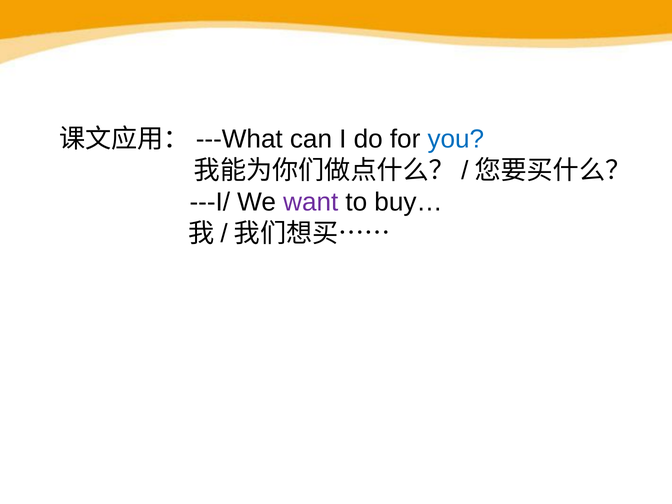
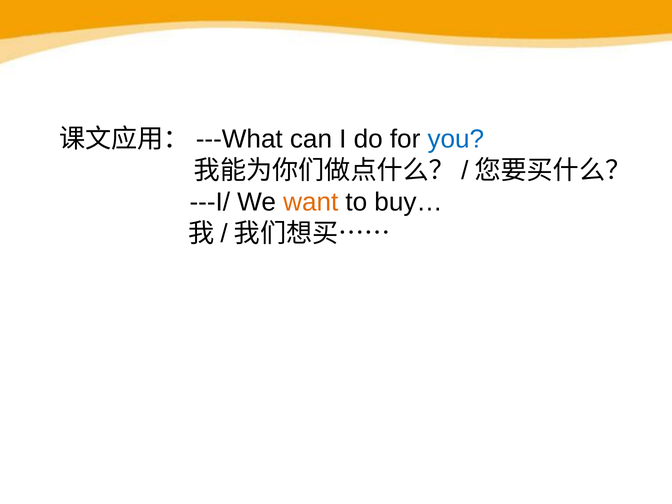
want colour: purple -> orange (311, 202)
